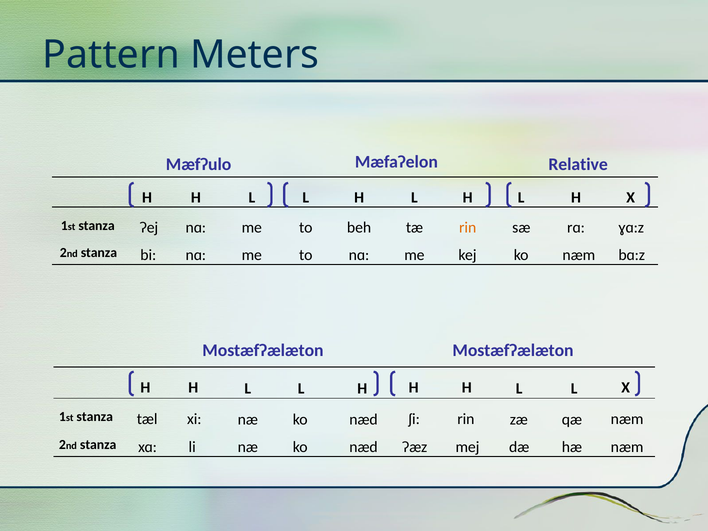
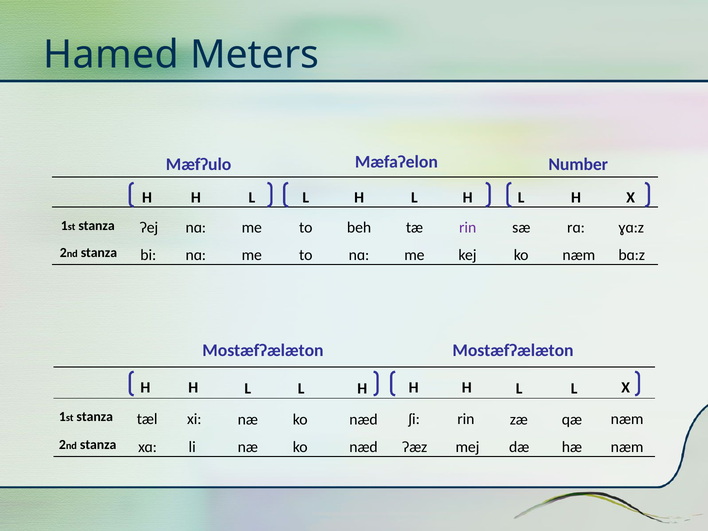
Pattern: Pattern -> Hamed (111, 55)
Relative: Relative -> Number (578, 165)
rin colour: orange -> purple (468, 228)
